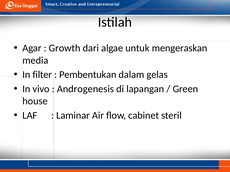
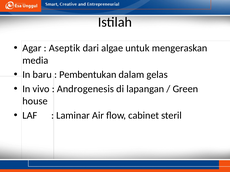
Growth: Growth -> Aseptik (65, 48)
filter: filter -> baru (42, 75)
